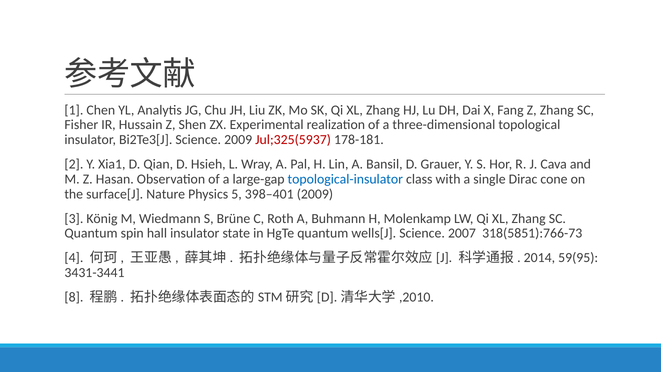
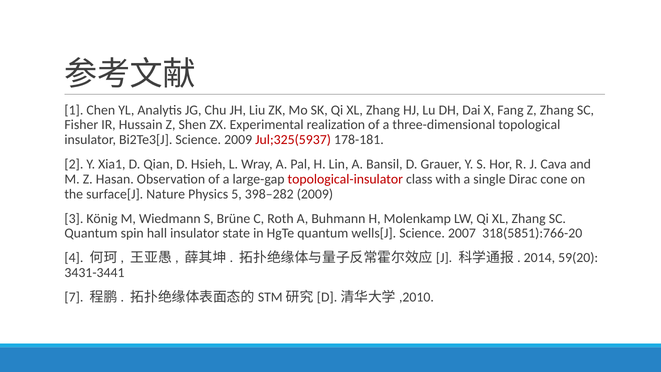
topological-insulator colour: blue -> red (345, 179)
398–401: 398–401 -> 398–282 (269, 194)
318(5851):766-73: 318(5851):766-73 -> 318(5851):766-20 (532, 233)
59(95: 59(95 -> 59(20 (578, 258)
8: 8 -> 7 (74, 297)
